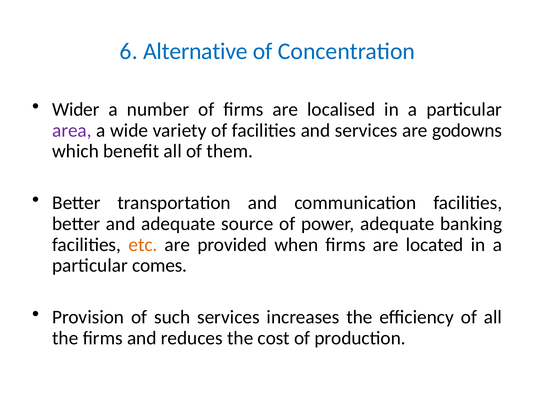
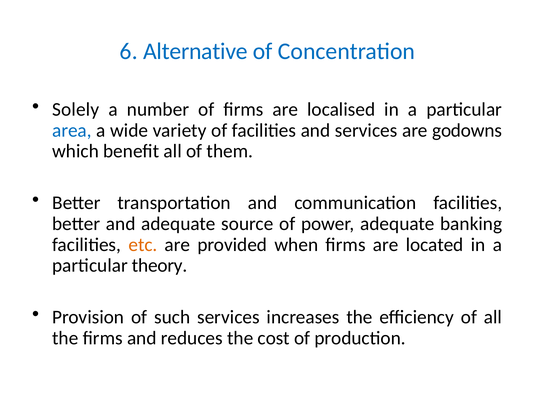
Wider: Wider -> Solely (76, 109)
area colour: purple -> blue (72, 130)
comes: comes -> theory (160, 265)
